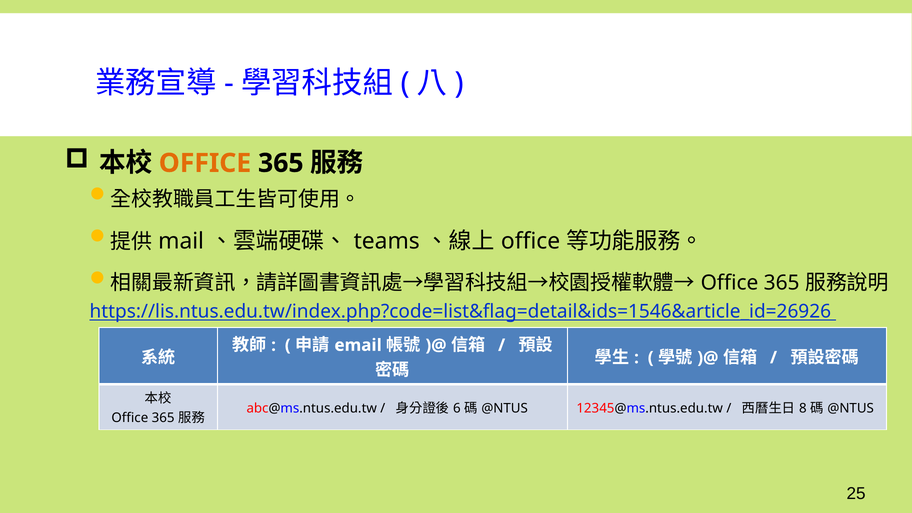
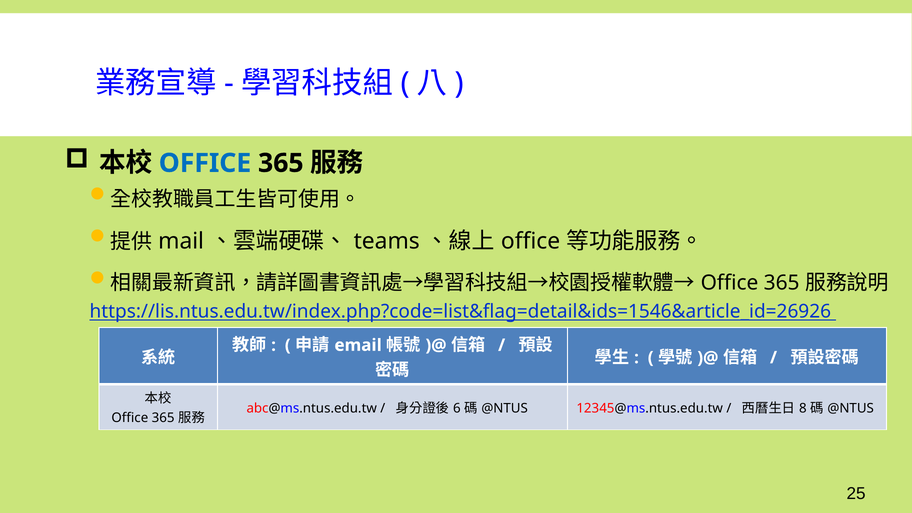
OFFICE colour: orange -> blue (205, 163)
